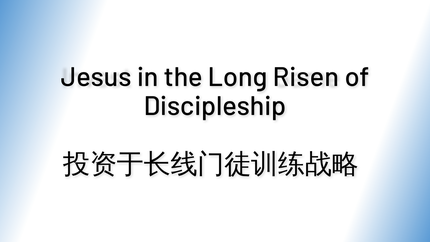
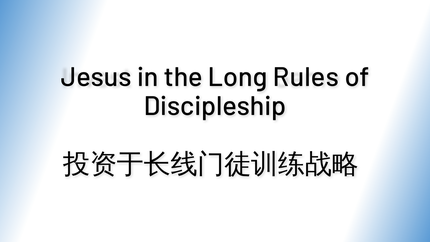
Risen: Risen -> Rules (306, 77)
